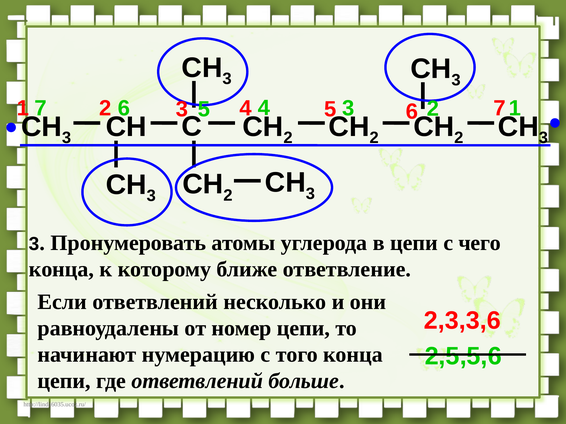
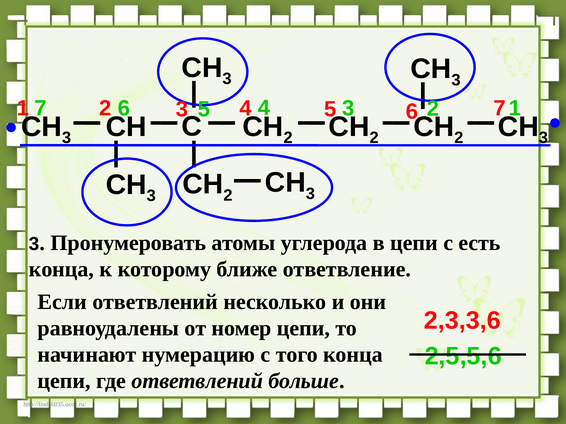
чего: чего -> есть (480, 243)
